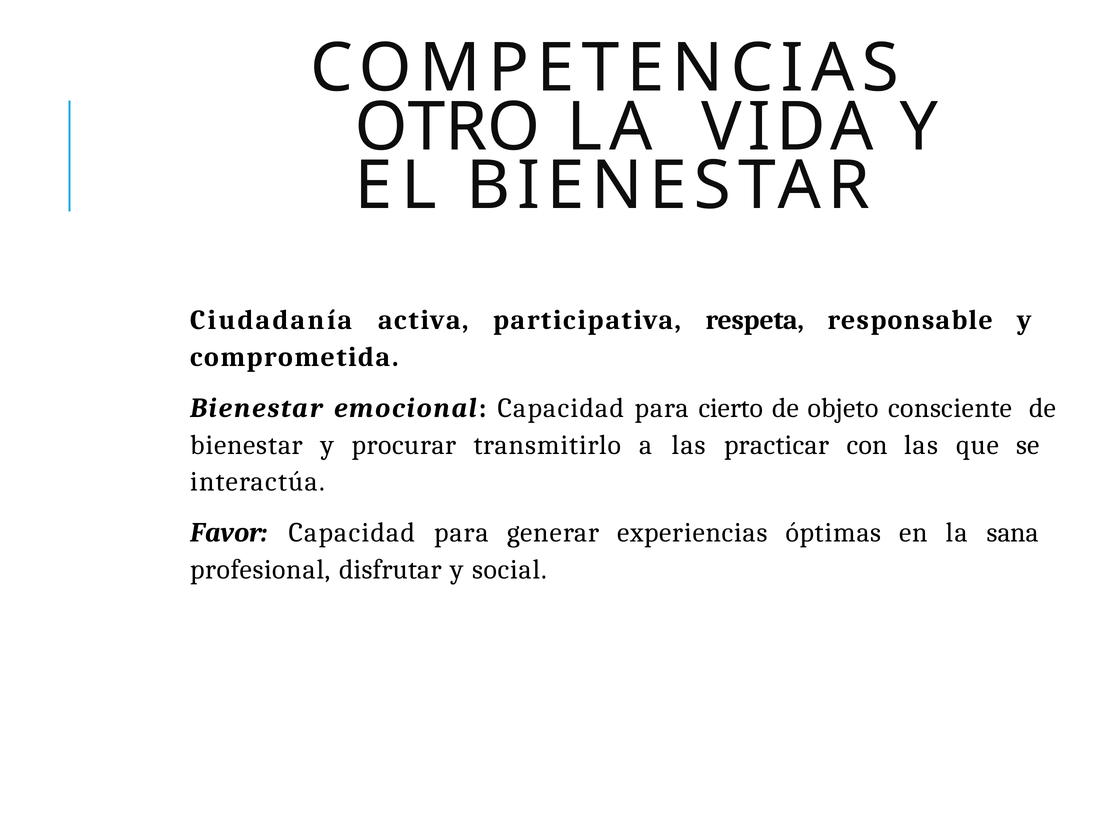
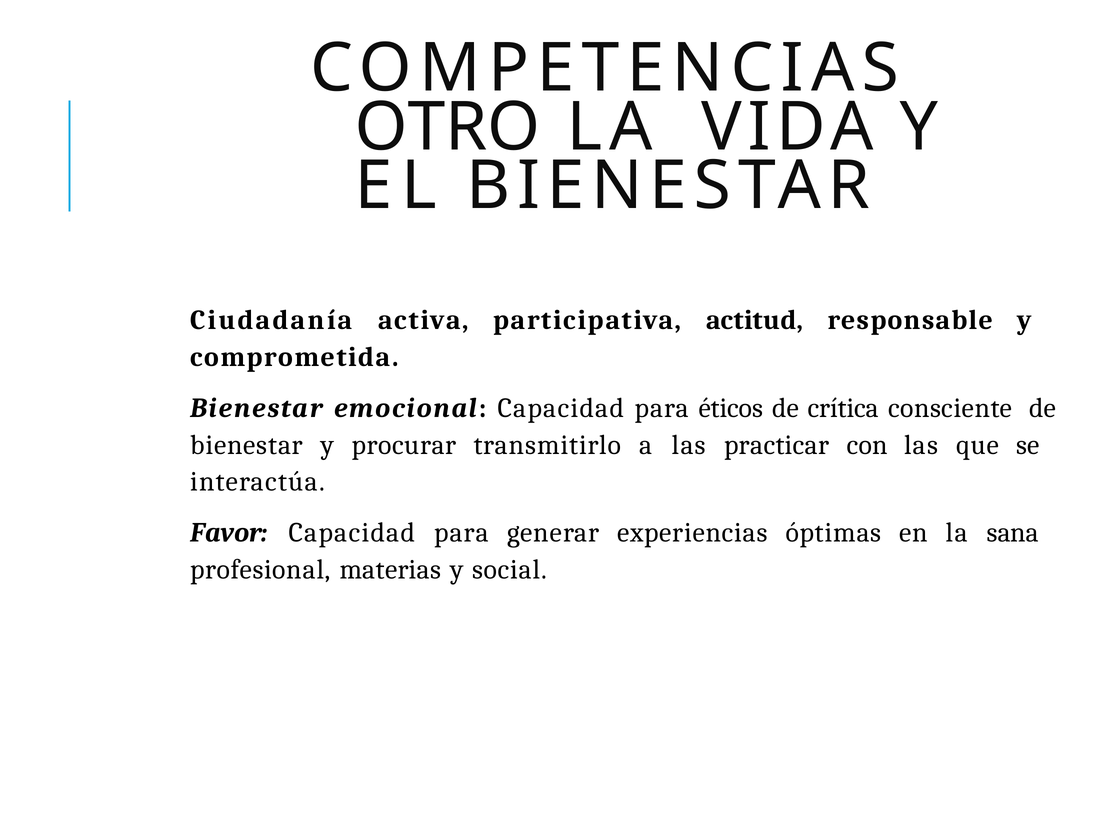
respeta: respeta -> actitud (755, 320)
cierto: cierto -> éticos (731, 408)
objeto: objeto -> crítica (843, 408)
disfrutar: disfrutar -> materias (390, 570)
